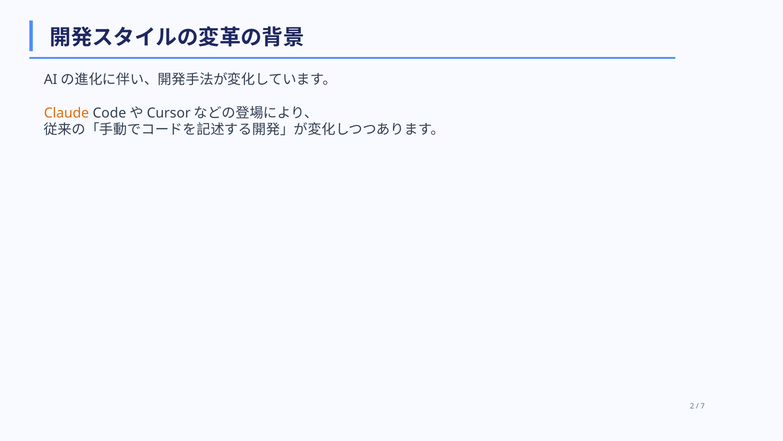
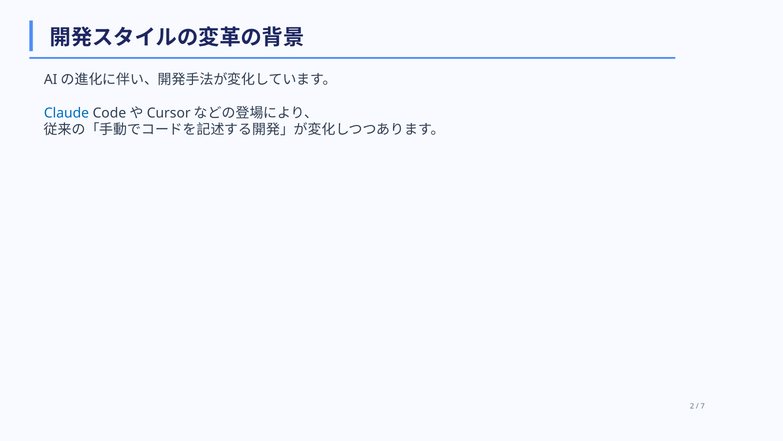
Claude colour: orange -> blue (66, 113)
